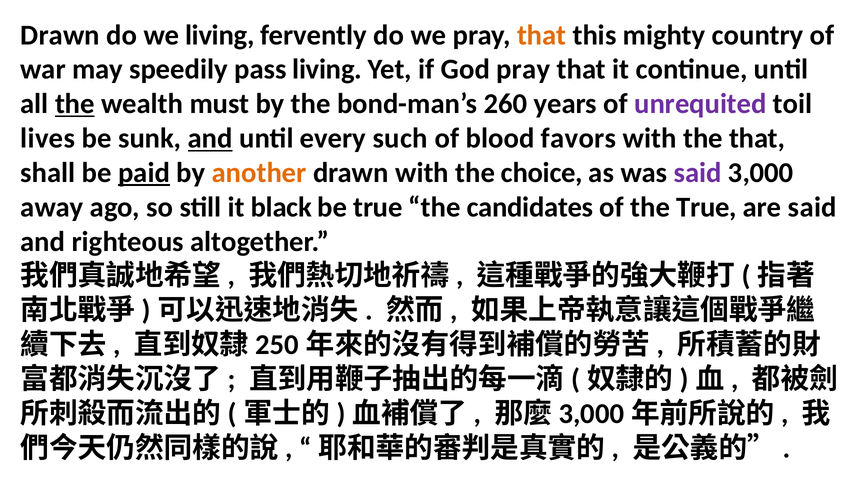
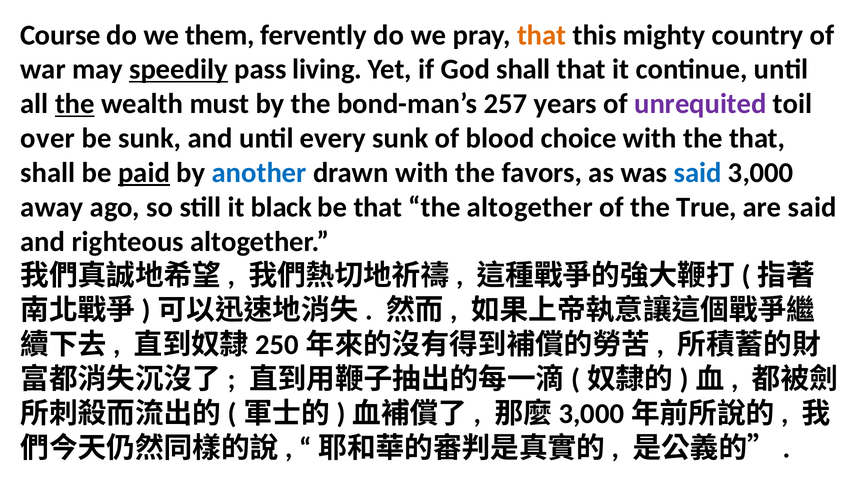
Drawn: Drawn -> Course (60, 35)
we living: living -> them (220, 35)
speedily underline: none -> present (178, 69)
God pray: pray -> shall (523, 69)
260: 260 -> 257 (506, 104)
lives: lives -> over (48, 138)
and underline: present -> none (210, 138)
every such: such -> sunk (400, 138)
favors: favors -> choice (579, 138)
another colour: orange -> blue (259, 173)
choice: choice -> favors (542, 173)
said colour: purple -> blue (698, 173)
be true: true -> that (378, 207)
the candidates: candidates -> altogether (530, 207)
